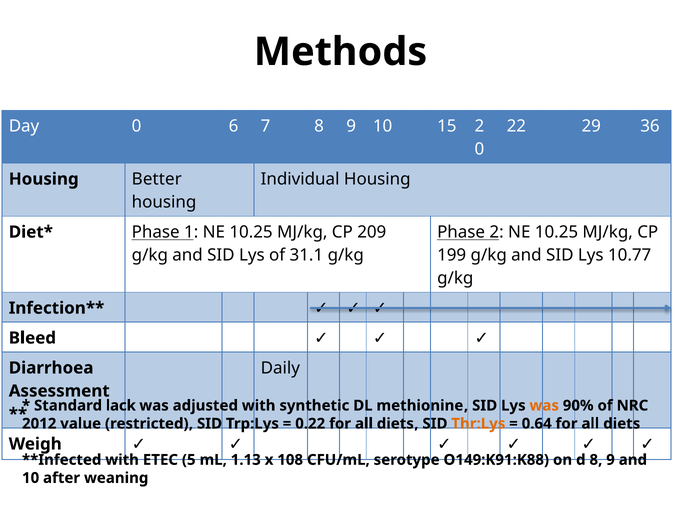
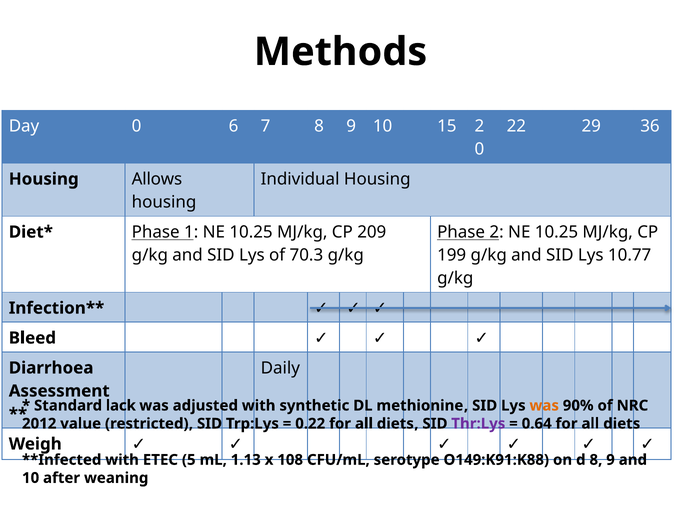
Better: Better -> Allows (157, 179)
31.1: 31.1 -> 70.3 (306, 255)
Thr:Lys colour: orange -> purple (478, 424)
